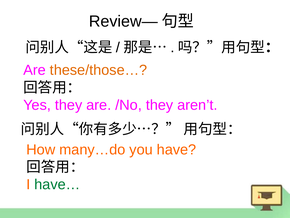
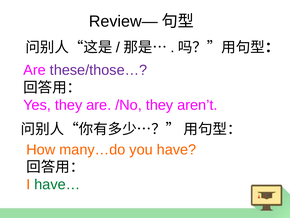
these/those… colour: orange -> purple (99, 70)
